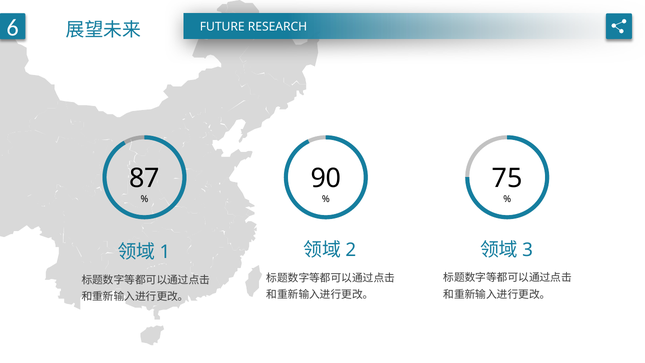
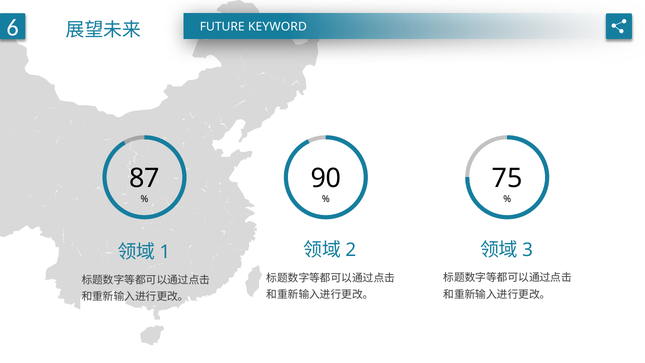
RESEARCH: RESEARCH -> KEYWORD (277, 27)
